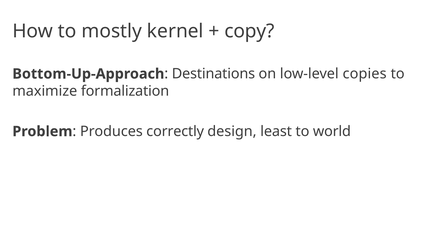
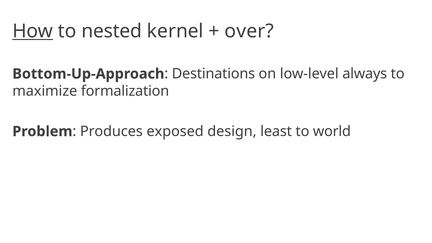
How underline: none -> present (33, 31)
mostly: mostly -> nested (112, 31)
copy: copy -> over (249, 31)
copies: copies -> always (365, 74)
correctly: correctly -> exposed (175, 131)
